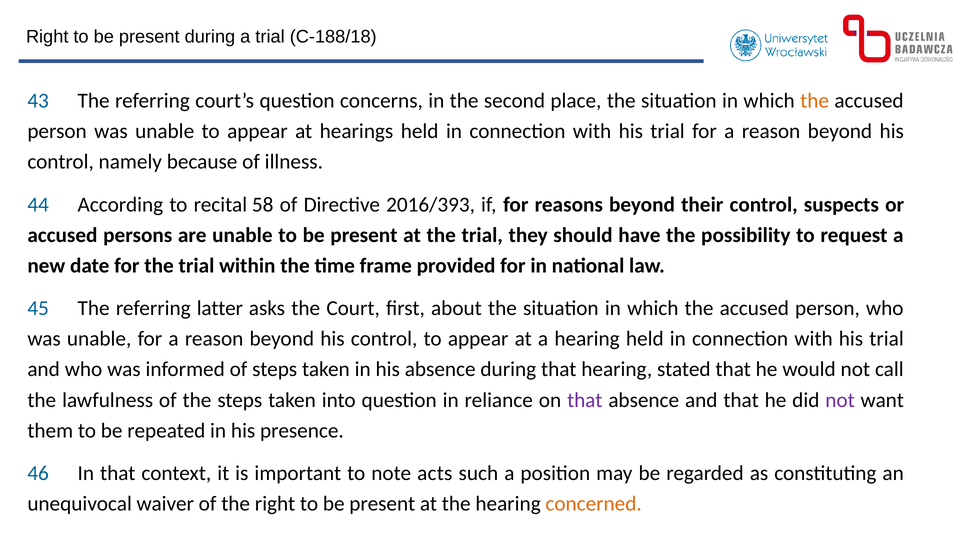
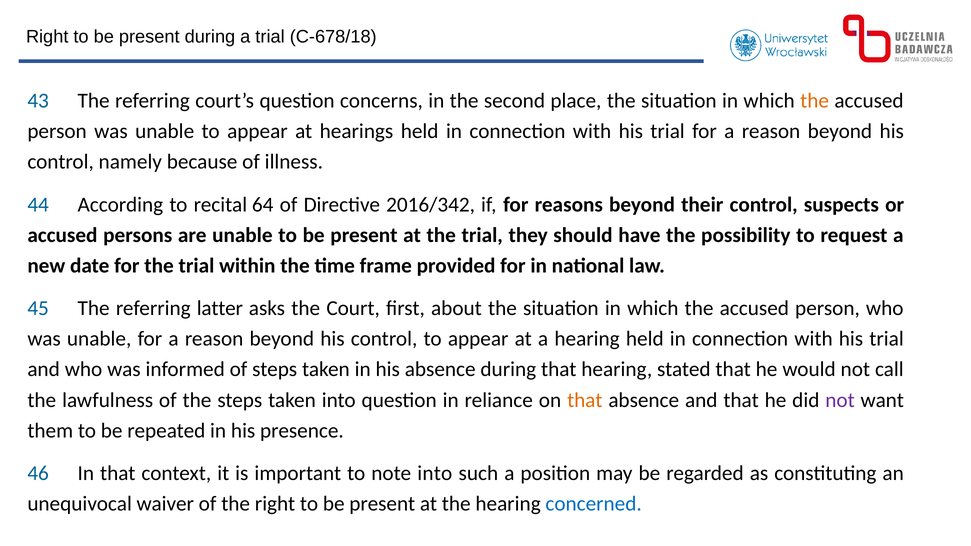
C-188/18: C-188/18 -> C-678/18 (333, 37)
58: 58 -> 64 (263, 205)
2016/393: 2016/393 -> 2016/342 (431, 205)
that colour: purple -> orange (585, 400)
note acts: acts -> into (435, 473)
concerned colour: orange -> blue (594, 504)
